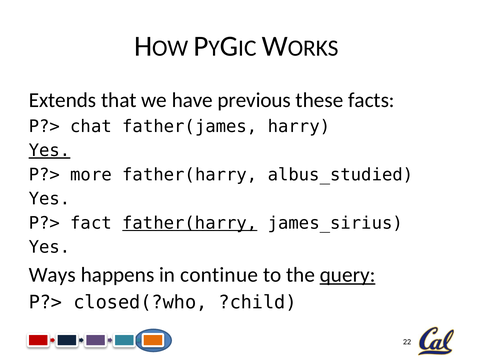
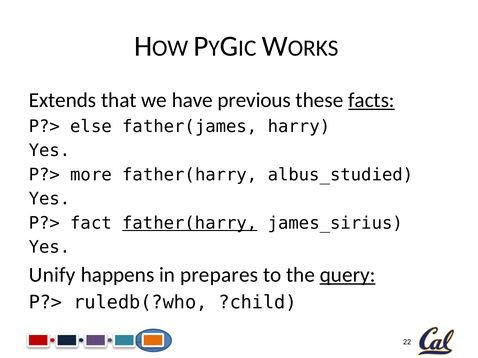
facts underline: none -> present (371, 100)
chat: chat -> else (91, 127)
Yes underline: present -> none (49, 151)
Ways: Ways -> Unify (52, 275)
continue: continue -> prepares (219, 275)
closed(?who: closed(?who -> ruledb(?who (140, 303)
